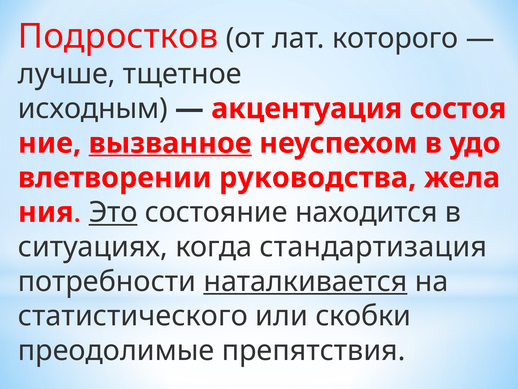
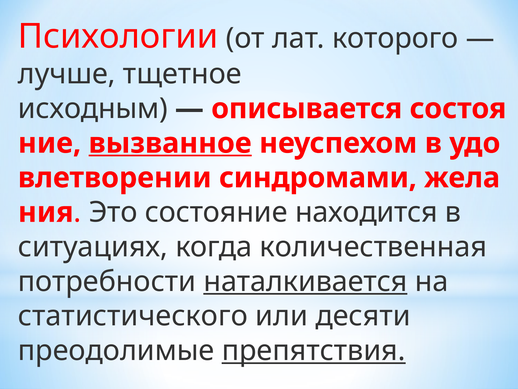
Подростков: Подростков -> Психологии (118, 36)
акцентуация: акцентуация -> описывается (307, 109)
руководства: руководства -> синдромами (318, 178)
Это underline: present -> none (113, 212)
стандартизация: стандартизация -> количественная (373, 247)
скобки: скобки -> десяти (363, 316)
препятствия underline: none -> present (314, 350)
